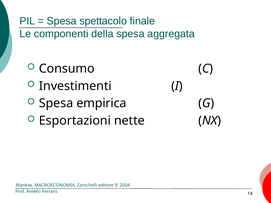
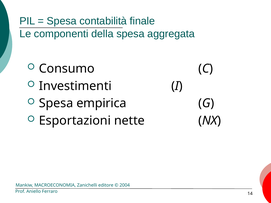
spettacolo: spettacolo -> contabilità (103, 21)
